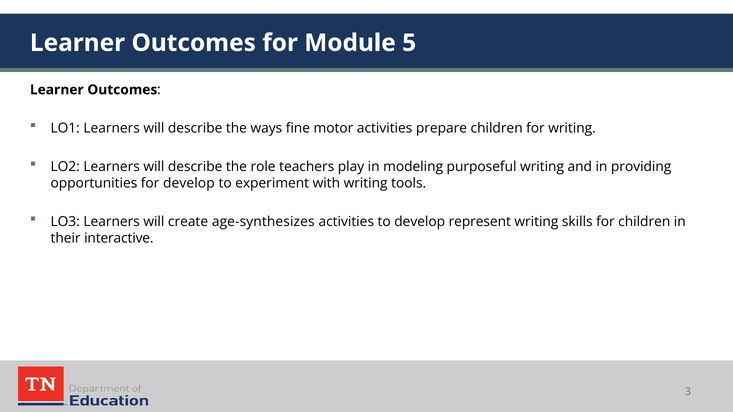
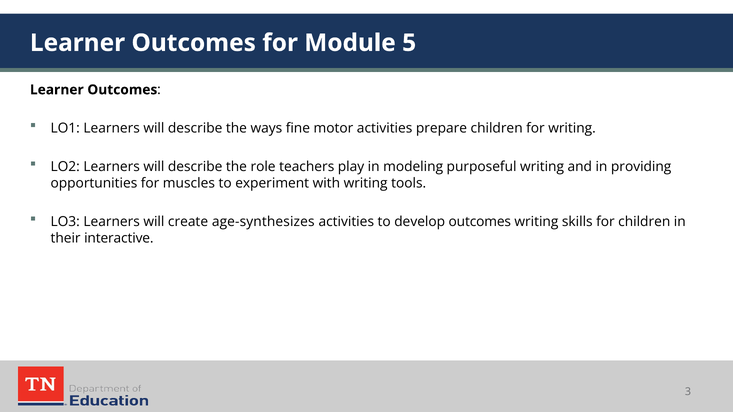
for develop: develop -> muscles (189, 183)
develop represent: represent -> outcomes (480, 222)
